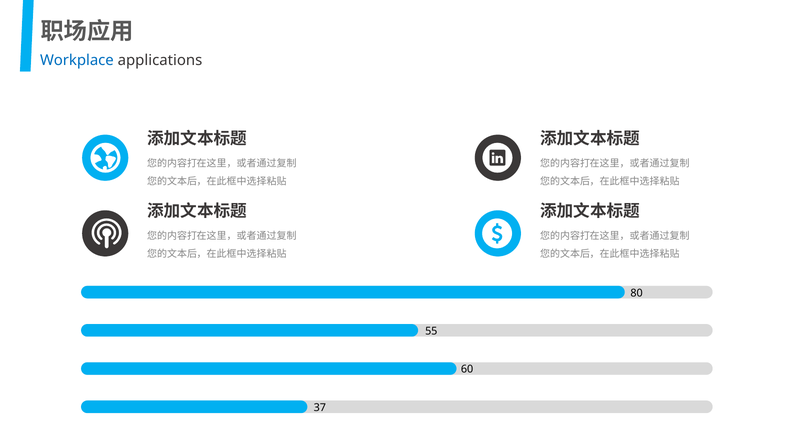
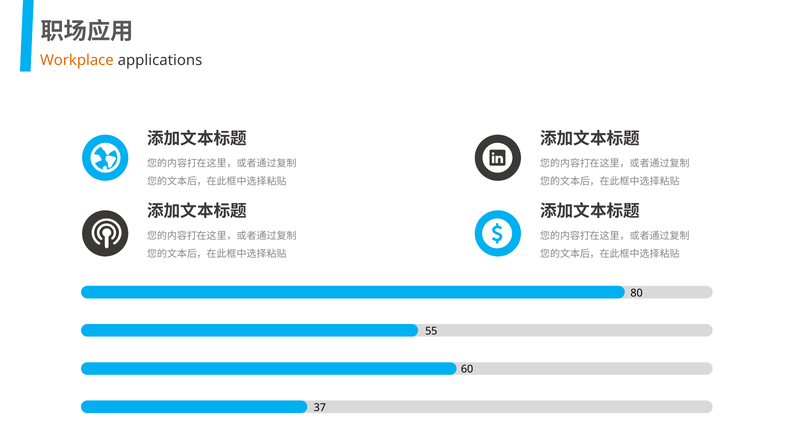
Workplace colour: blue -> orange (77, 60)
